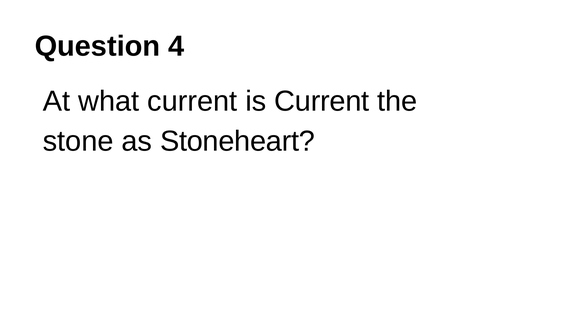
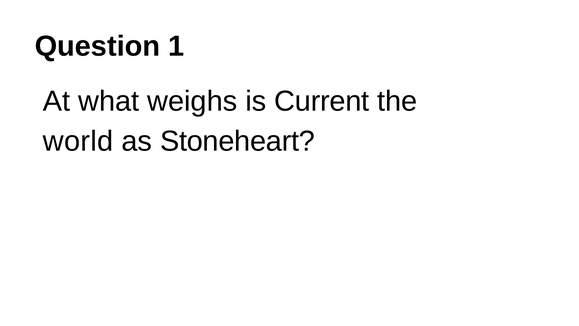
4: 4 -> 1 (176, 46)
what current: current -> weighs (192, 101)
stone: stone -> world (78, 141)
